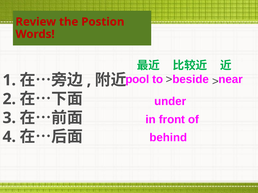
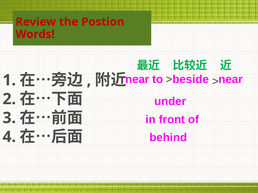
pool: pool -> near (137, 79)
